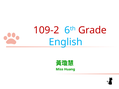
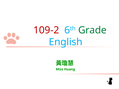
Grade colour: red -> green (92, 30)
